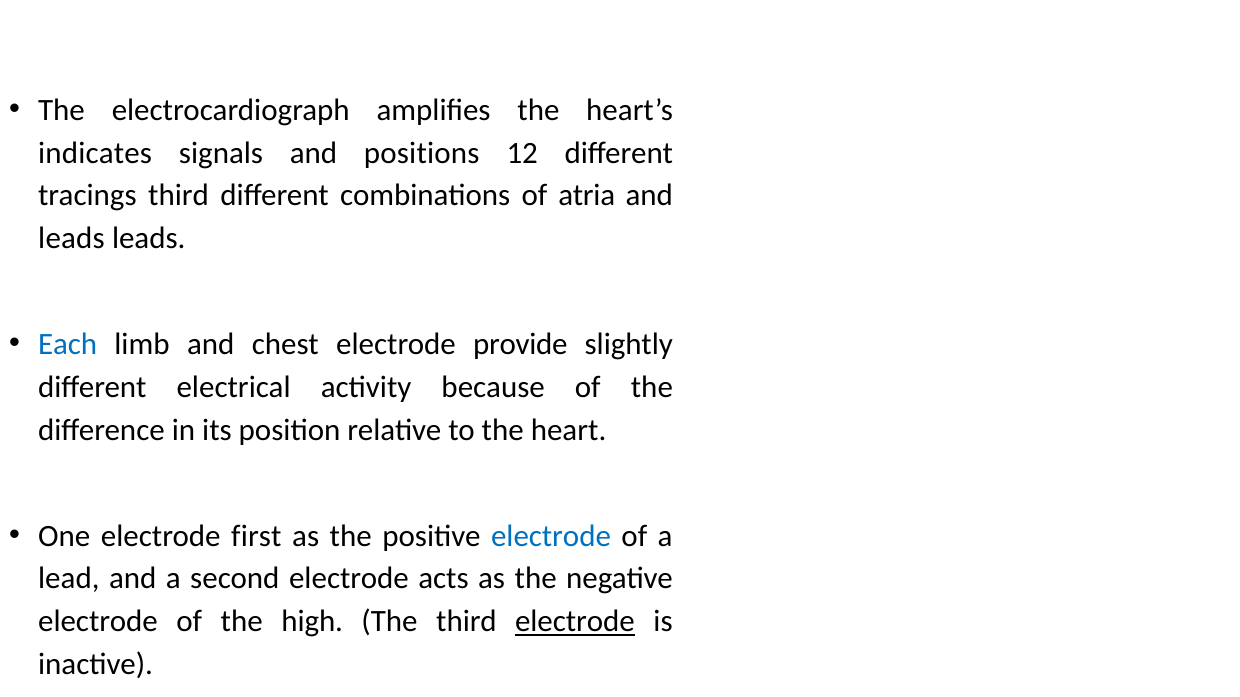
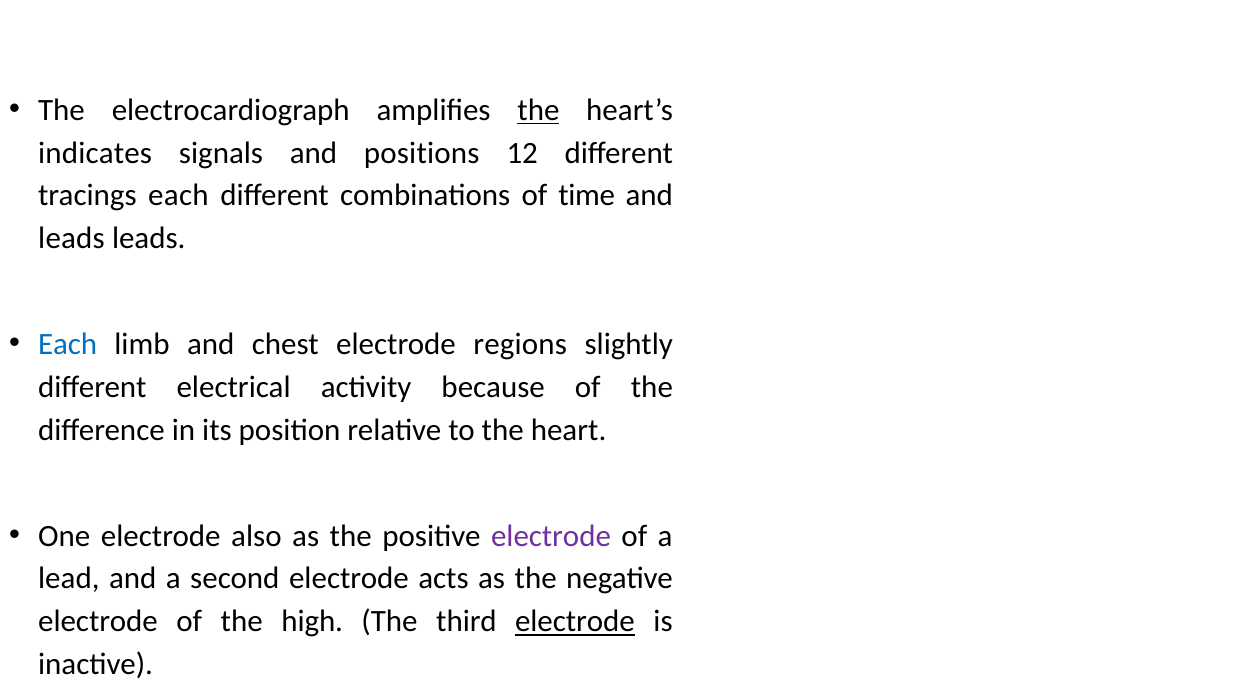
the underline: none -> present (538, 110)
tracings third: third -> each (178, 196)
atria: atria -> time (587, 196)
provide: provide -> regions (520, 345)
first: first -> also (256, 536)
electrode colour: blue -> purple (551, 536)
